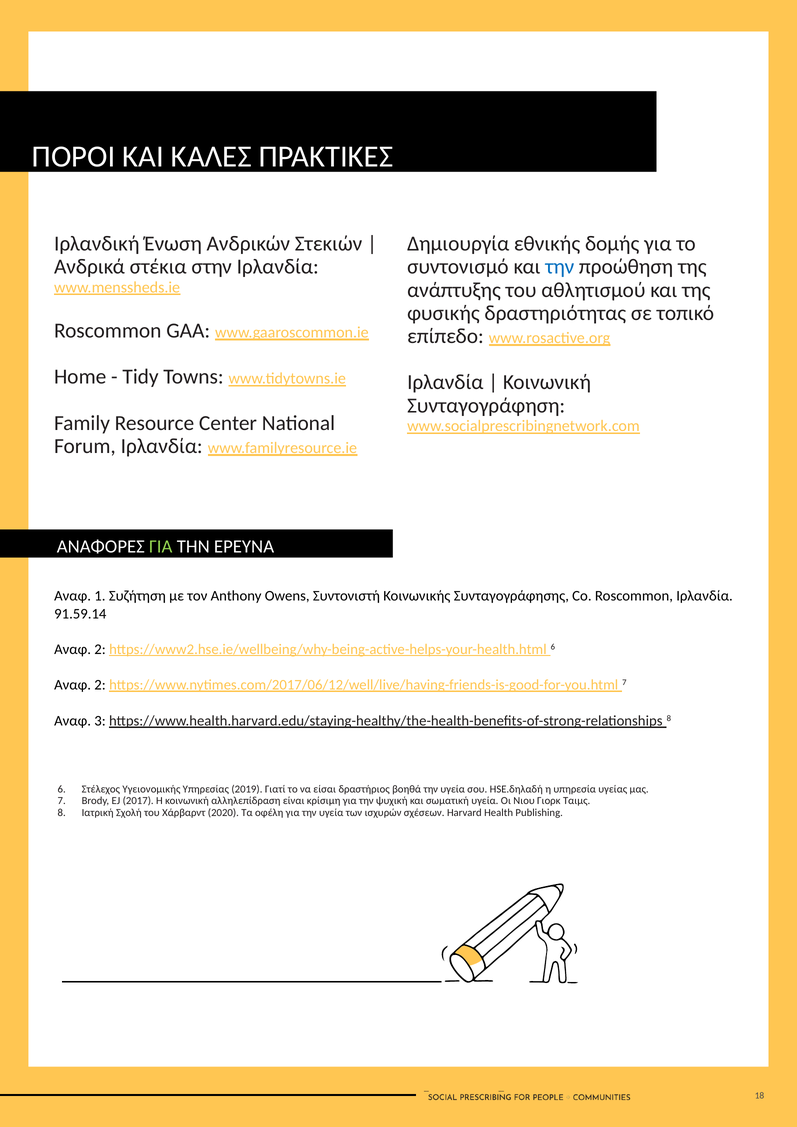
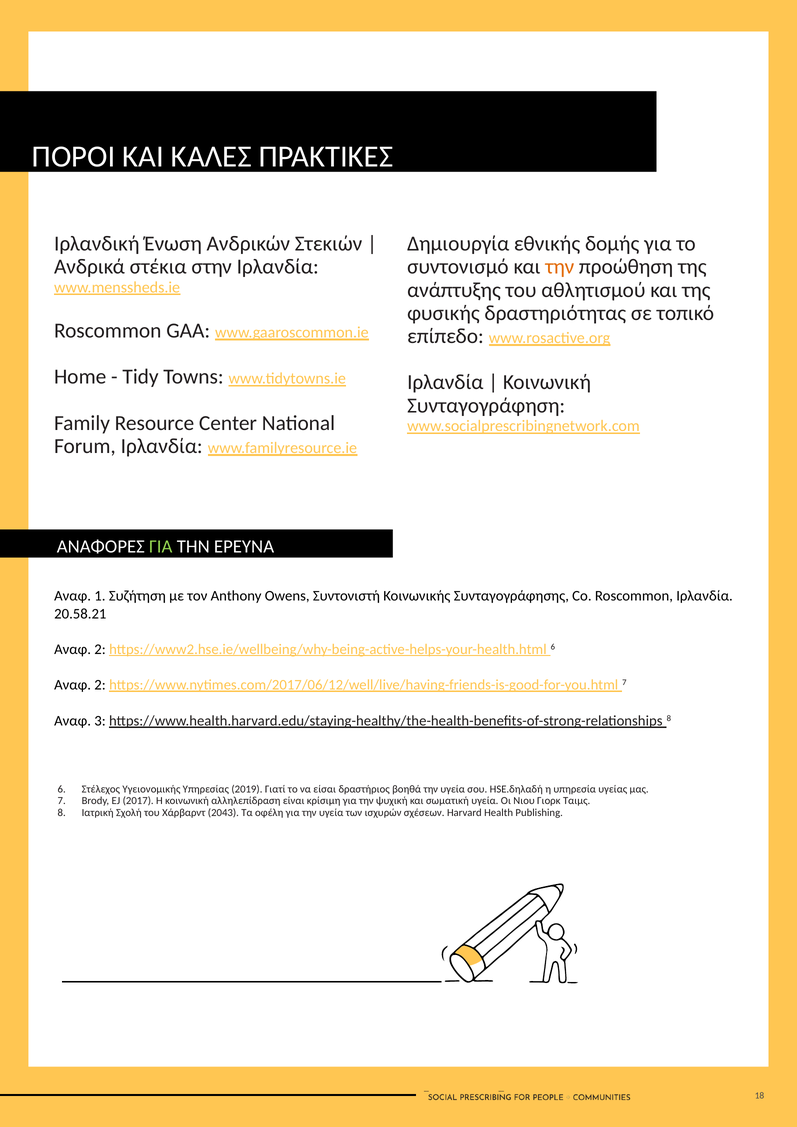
την colour: blue -> orange (560, 267)
91.59.14: 91.59.14 -> 20.58.21 (80, 614)
2020: 2020 -> 2043 (223, 813)
